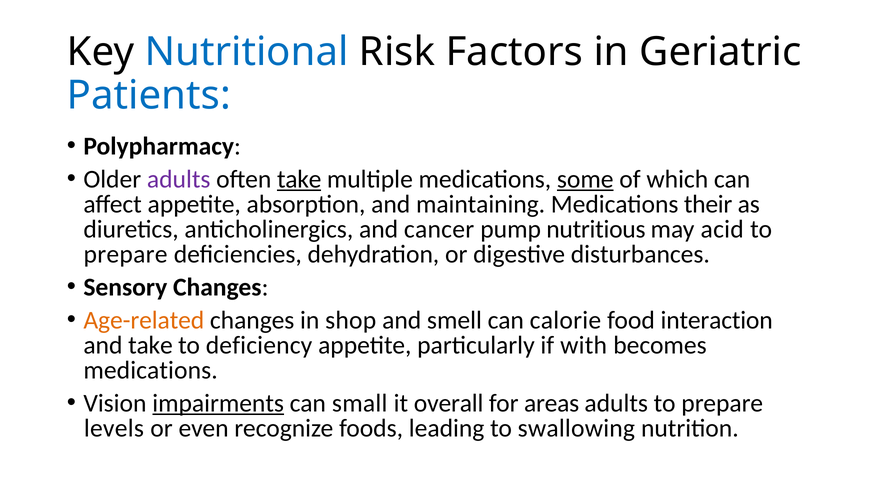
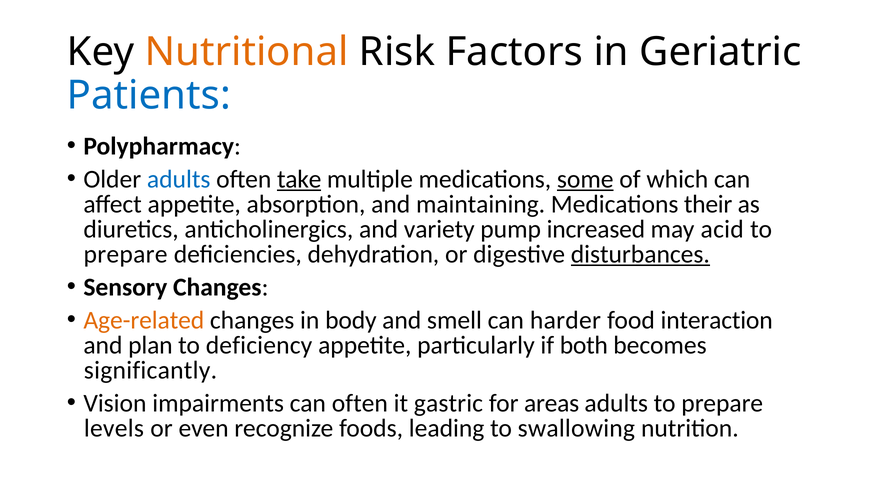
Nutritional colour: blue -> orange (247, 52)
adults colour: purple -> blue (179, 179)
cancer: cancer -> variety (439, 229)
nutritious: nutritious -> increased (596, 229)
disturbances underline: none -> present (640, 254)
shop: shop -> body (351, 320)
calorie: calorie -> harder (565, 320)
and take: take -> plan (150, 345)
with: with -> both (584, 345)
medications: medications -> significantly (150, 370)
impairments underline: present -> none (218, 403)
can small: small -> often (360, 403)
overall: overall -> gastric (448, 403)
